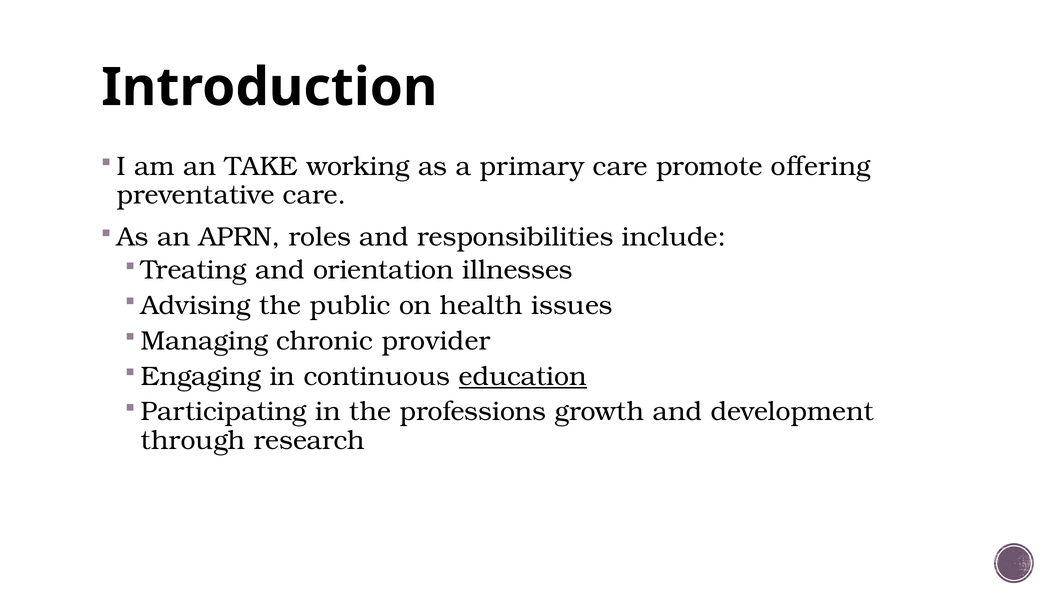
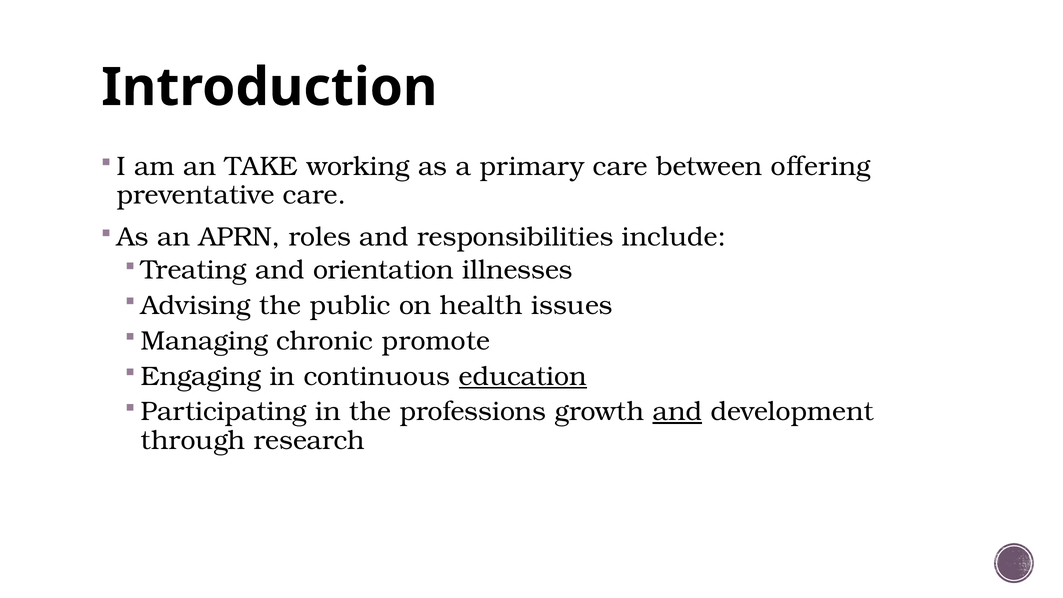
promote: promote -> between (709, 166)
provider: provider -> promote (436, 341)
and underline: none -> present (677, 412)
